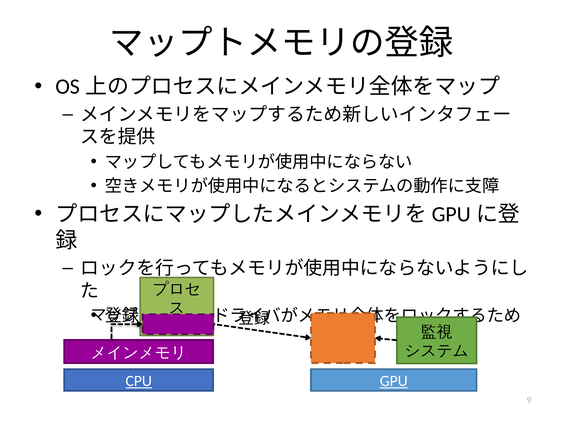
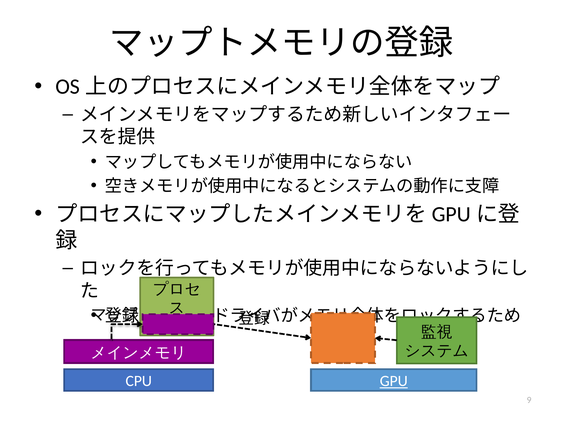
CPU underline: present -> none (139, 381)
